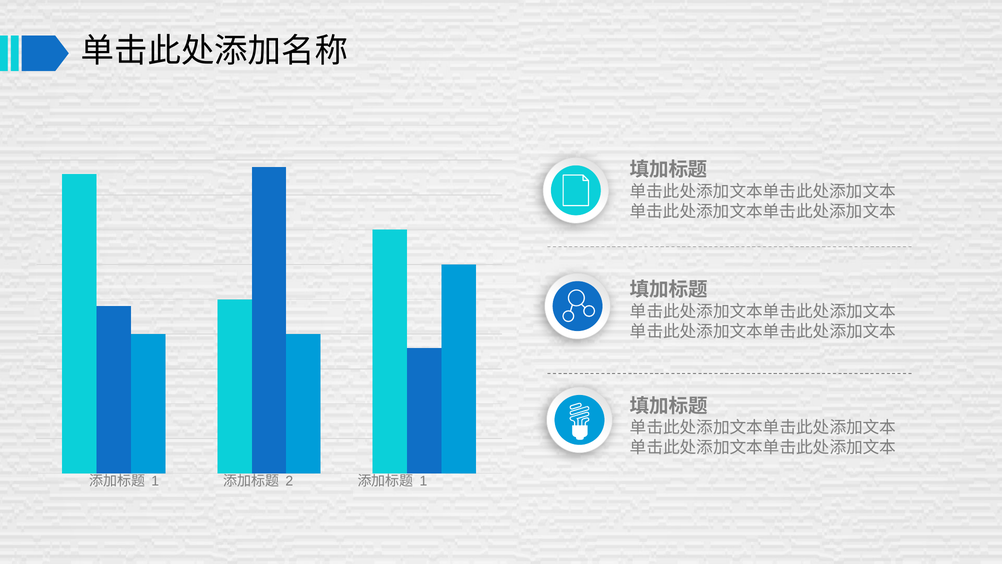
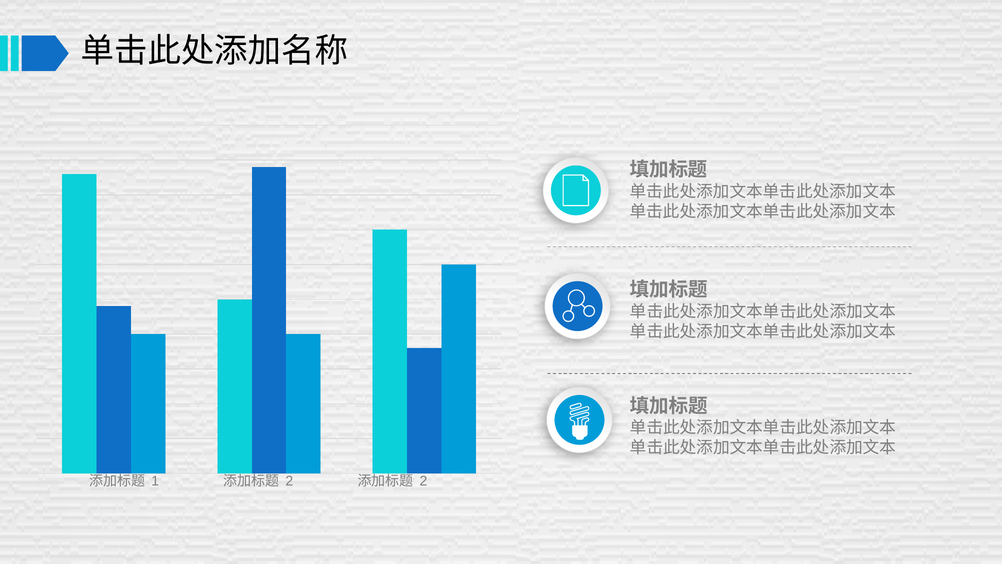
1: 1 -> 2 (423, 481)
